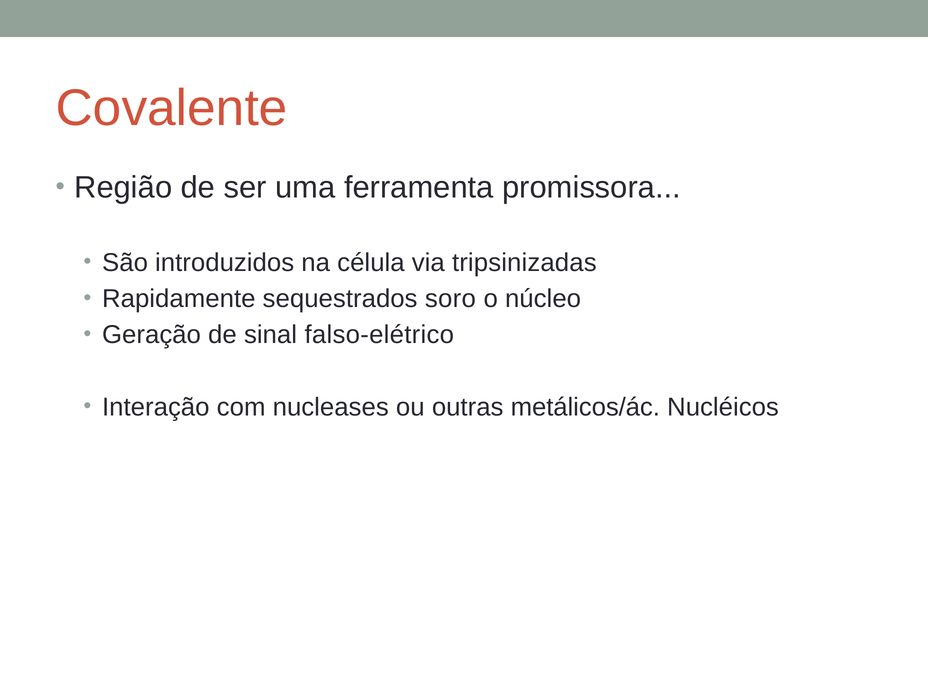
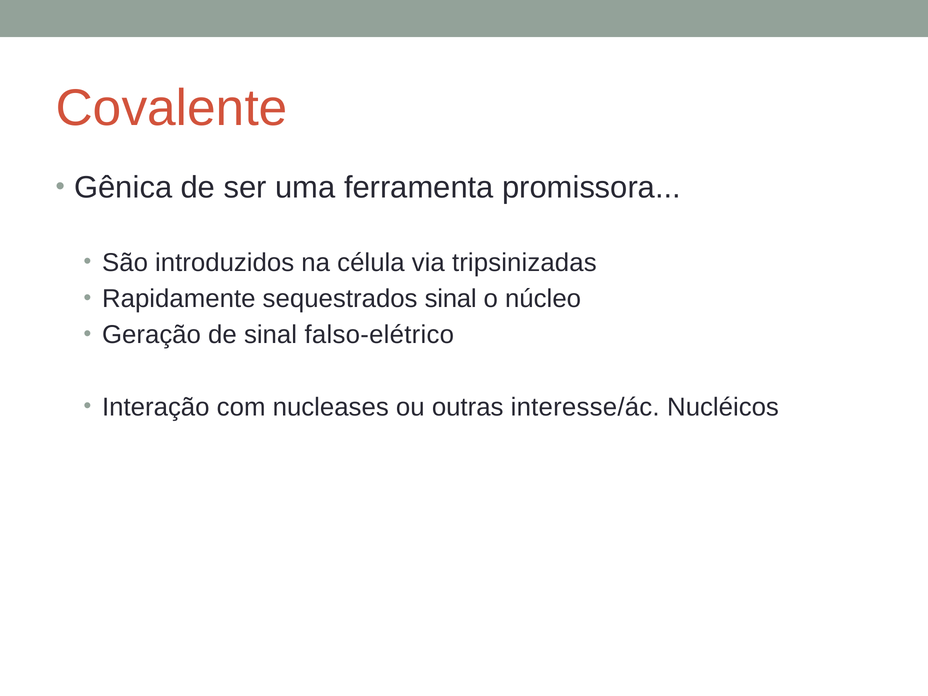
Região: Região -> Gênica (123, 188)
sequestrados soro: soro -> sinal (451, 299)
metálicos/ác: metálicos/ác -> interesse/ác (585, 407)
